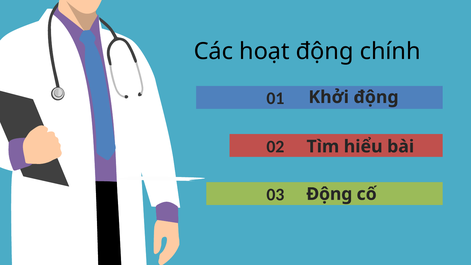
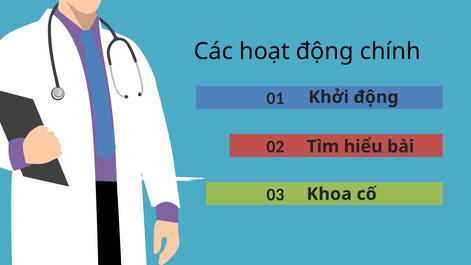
03 Động: Động -> Khoa (329, 194)
